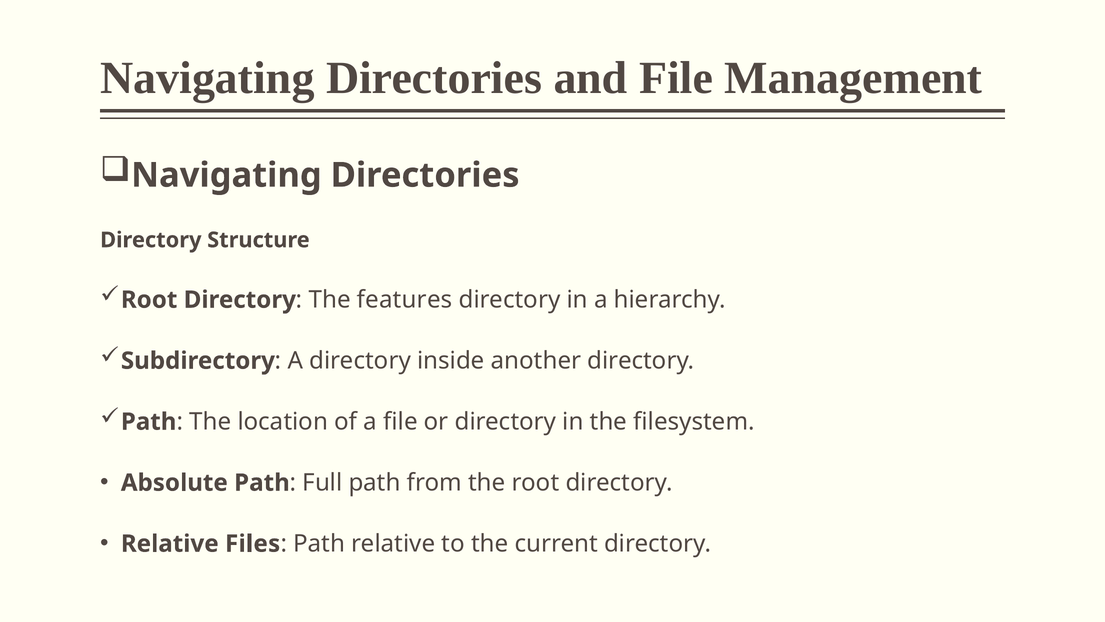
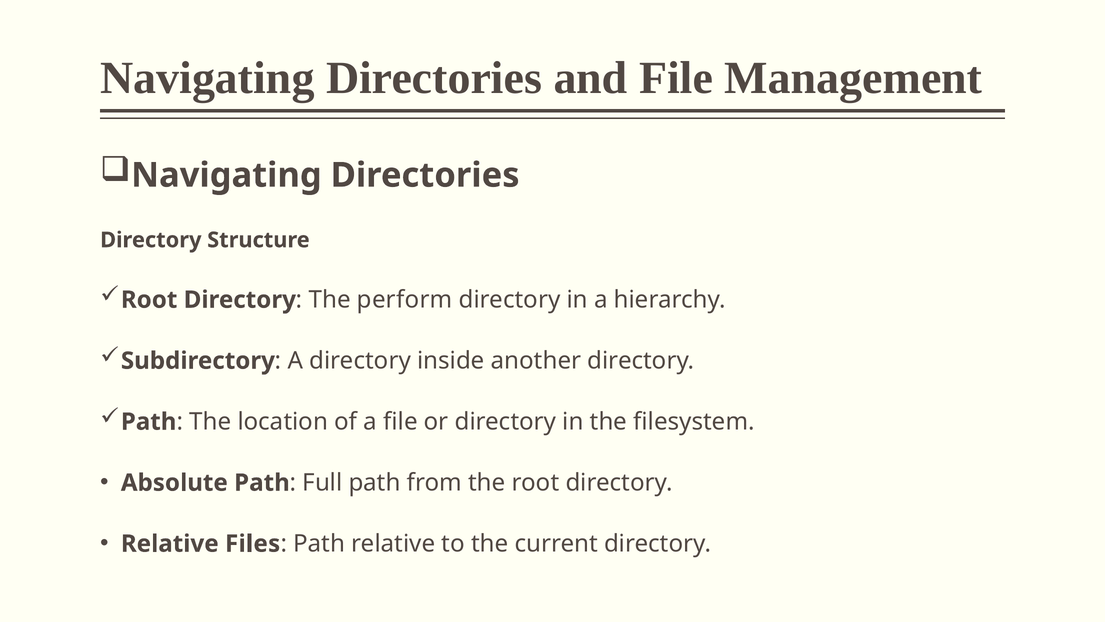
features: features -> perform (405, 300)
